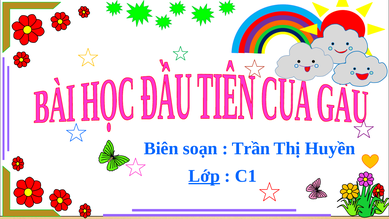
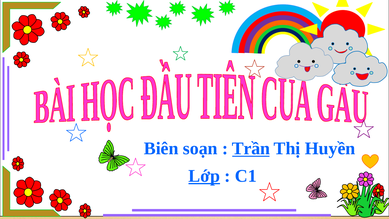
Trần underline: none -> present (251, 148)
